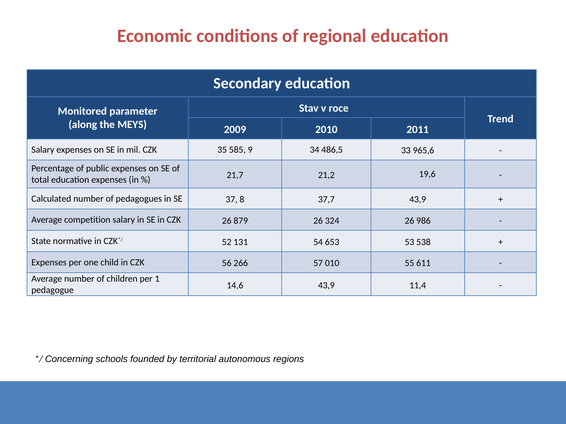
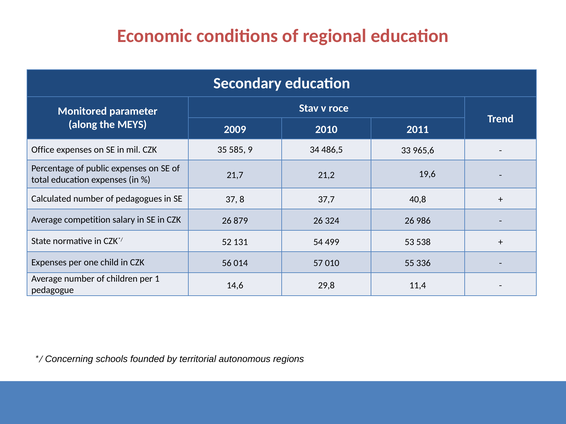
Salary: Salary -> Office (43, 150)
37,7 43,9: 43,9 -> 40,8 (418, 200)
653: 653 -> 499 (332, 242)
266: 266 -> 014 (241, 263)
611: 611 -> 336 (423, 263)
14,6 43,9: 43,9 -> 29,8 (326, 286)
